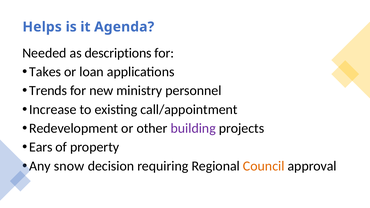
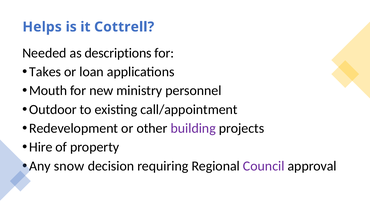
Agenda: Agenda -> Cottrell (124, 27)
Trends: Trends -> Mouth (48, 91)
Increase: Increase -> Outdoor (53, 110)
Ears: Ears -> Hire (41, 147)
Council colour: orange -> purple (264, 166)
